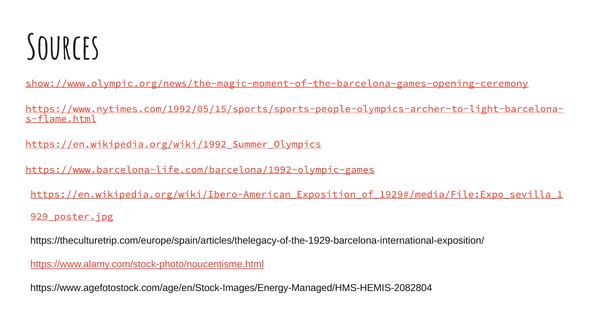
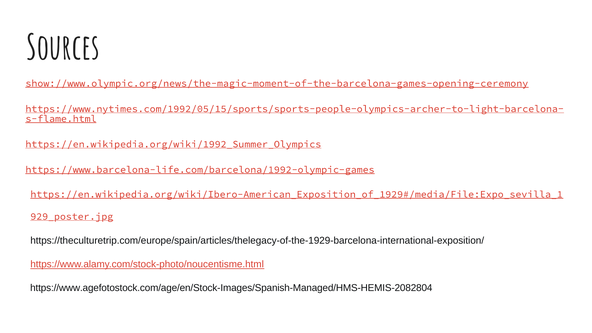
https://www.agefotostock.com/age/en/Stock-Images/Energy-Managed/HMS-HEMIS-2082804: https://www.agefotostock.com/age/en/Stock-Images/Energy-Managed/HMS-HEMIS-2082804 -> https://www.agefotostock.com/age/en/Stock-Images/Spanish-Managed/HMS-HEMIS-2082804 (231, 288)
